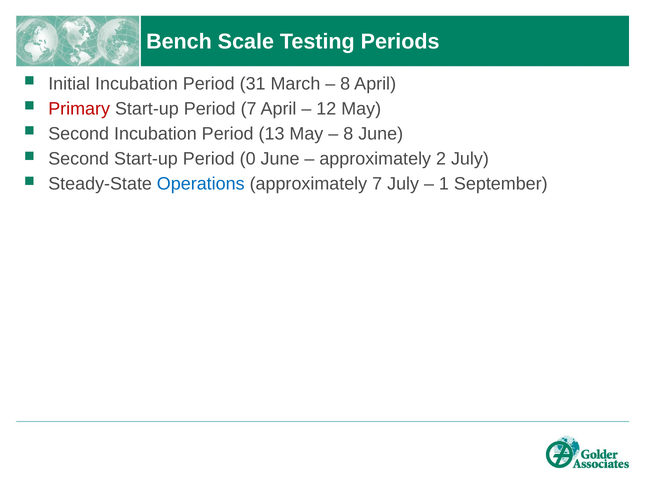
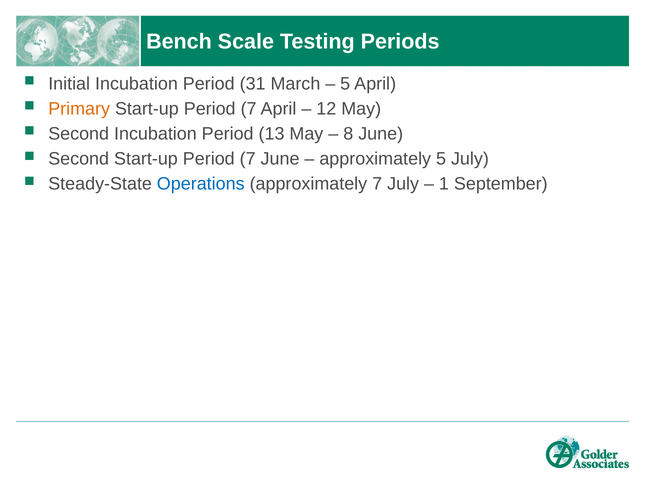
8: 8 -> 5 (345, 84)
Primary colour: red -> orange (79, 109)
Second Start-up Period 0: 0 -> 7 (248, 159)
approximately 2: 2 -> 5 (441, 159)
